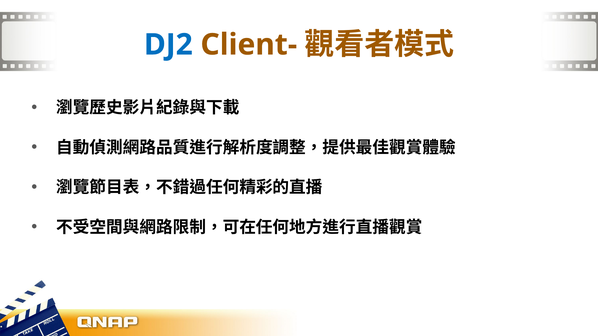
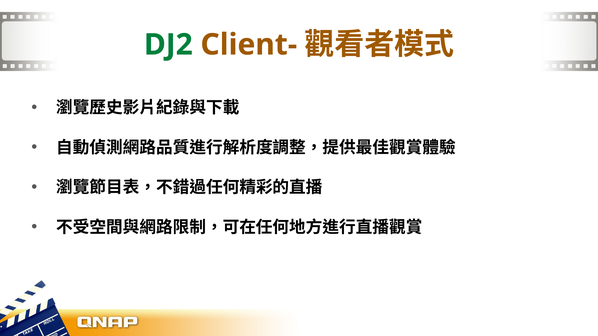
DJ2 colour: blue -> green (168, 45)
